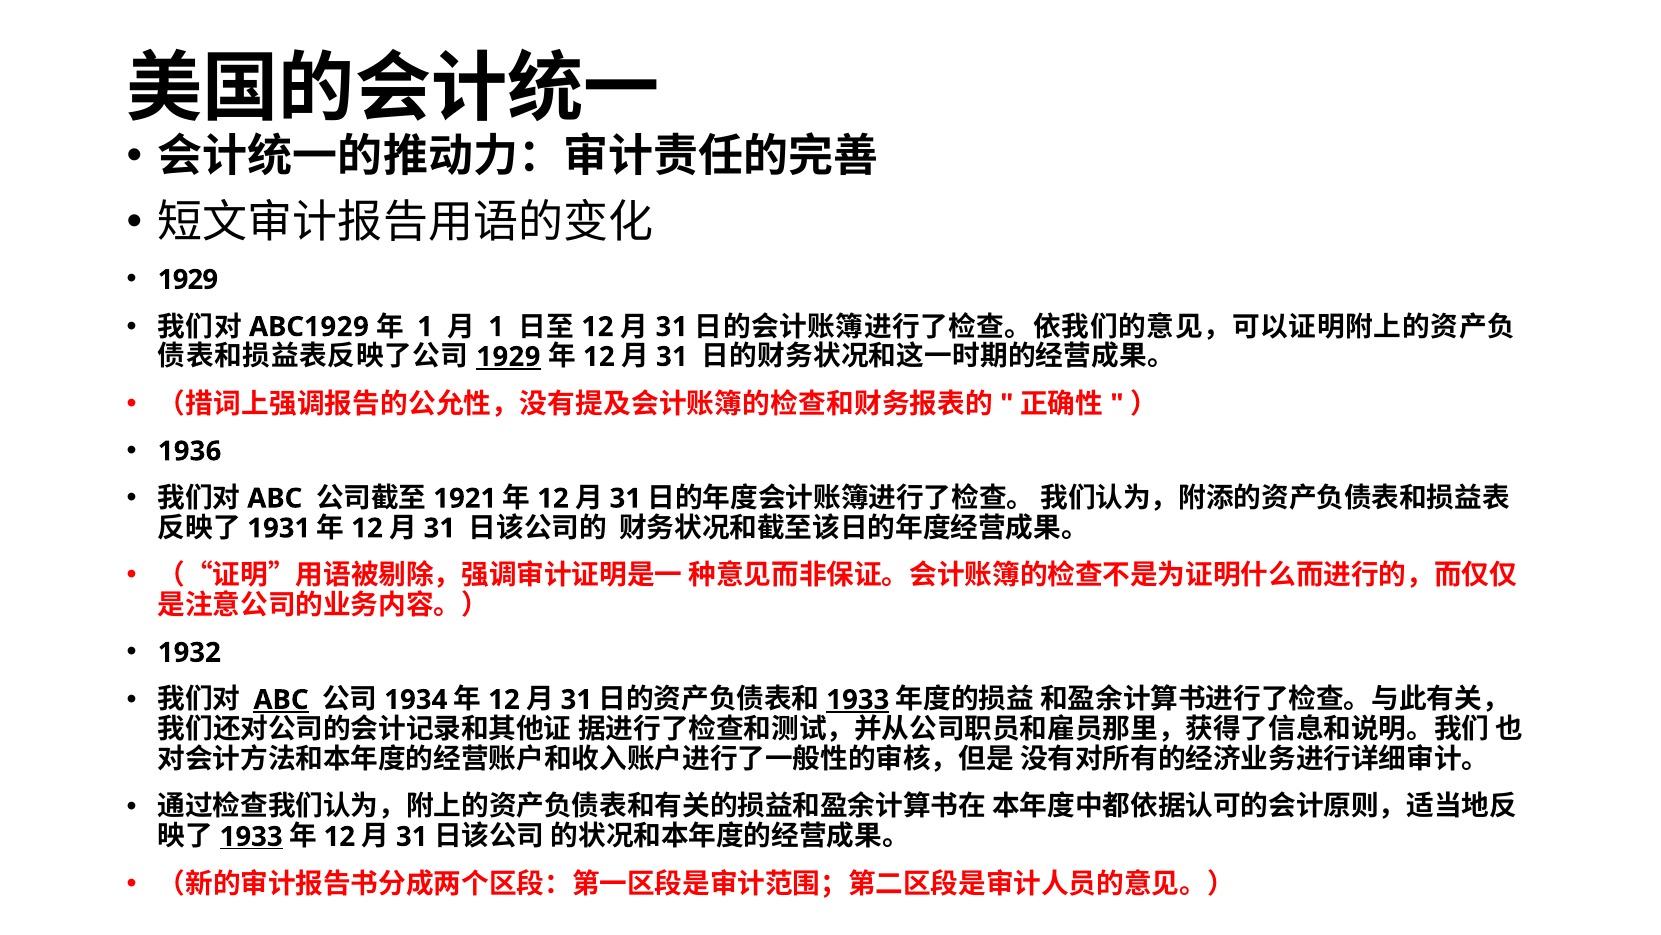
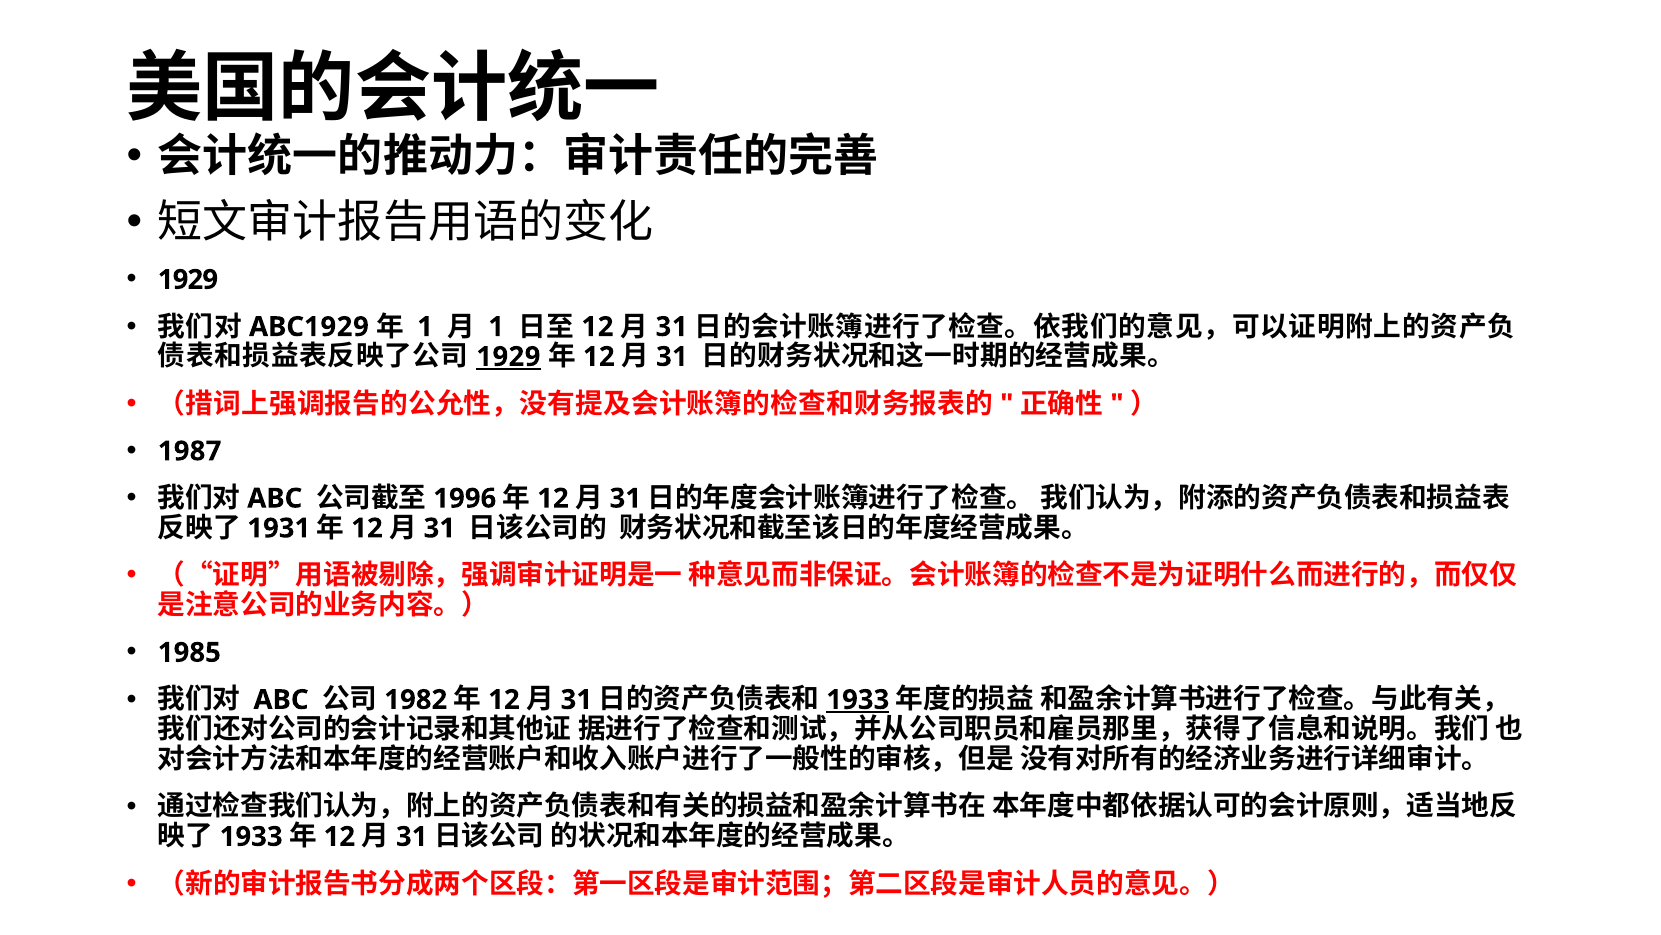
1936: 1936 -> 1987 (190, 451)
1921: 1921 -> 1996 (465, 498)
1932: 1932 -> 1985 (189, 652)
ABC underline: present -> none (281, 699)
1934: 1934 -> 1982 (416, 699)
1933 underline: present -> none (251, 836)
